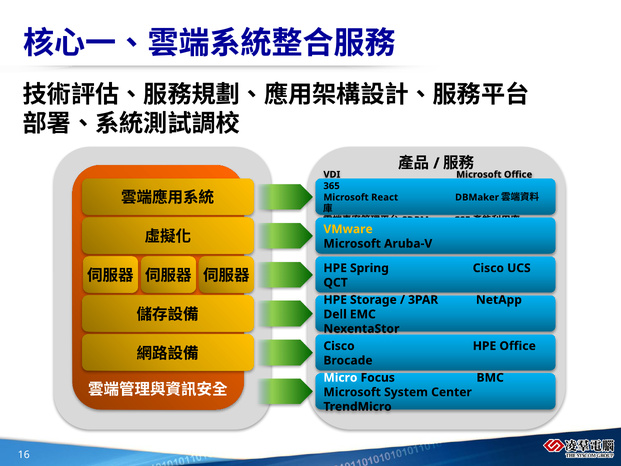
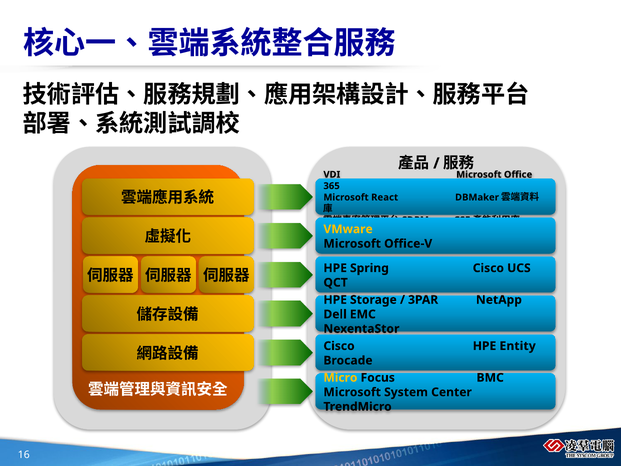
Aruba-V: Aruba-V -> Office-V (408, 244)
HPE Office: Office -> Entity (518, 346)
Micro colour: white -> yellow (340, 377)
